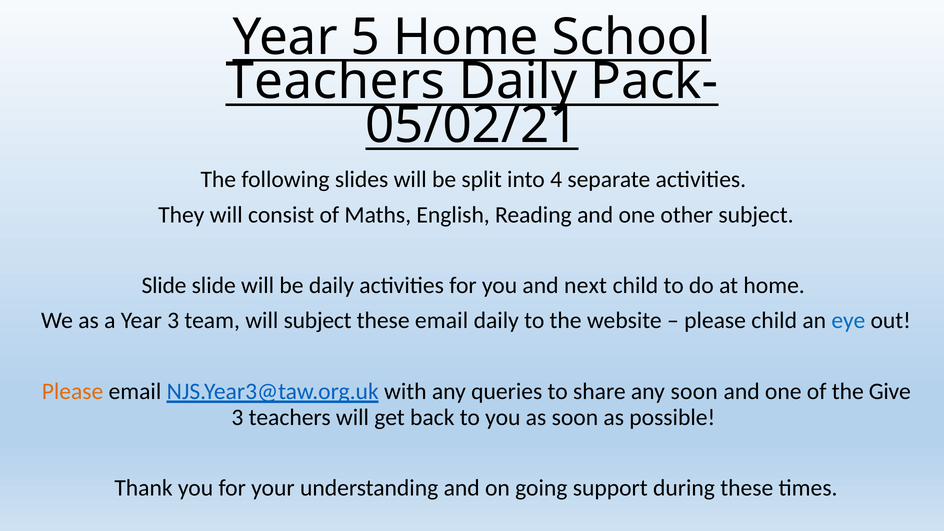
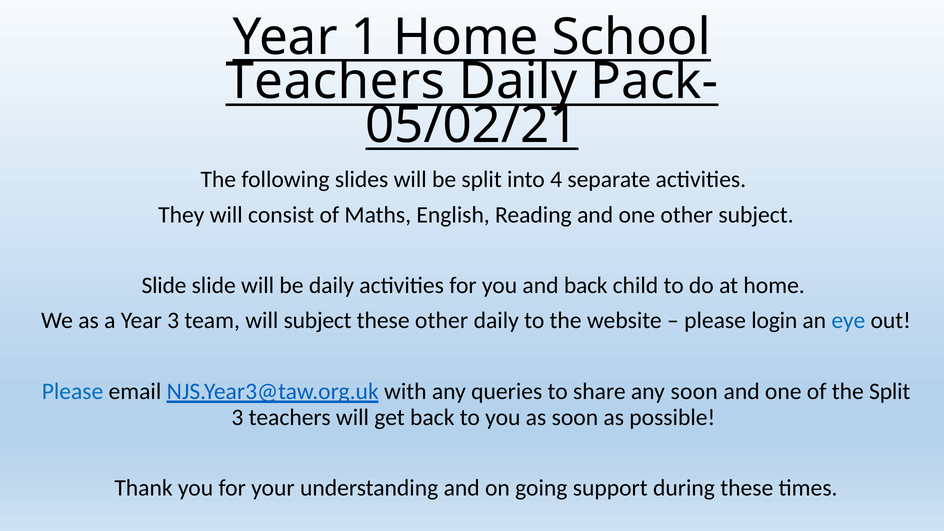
5: 5 -> 1 (366, 37)
and next: next -> back (586, 285)
these email: email -> other (442, 321)
please child: child -> login (774, 321)
Please colour: orange -> blue (73, 392)
the Give: Give -> Split (890, 392)
